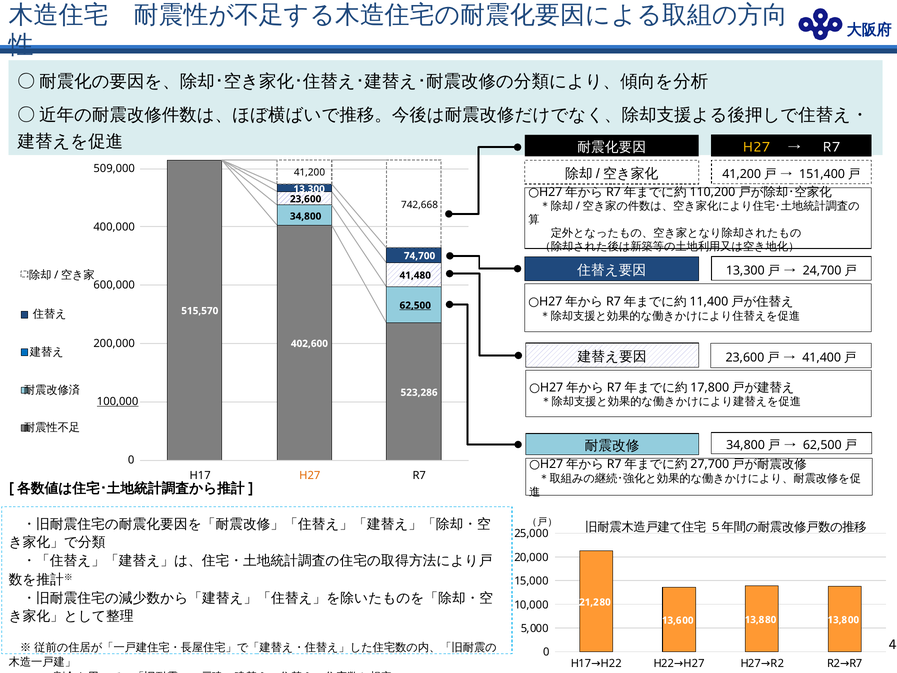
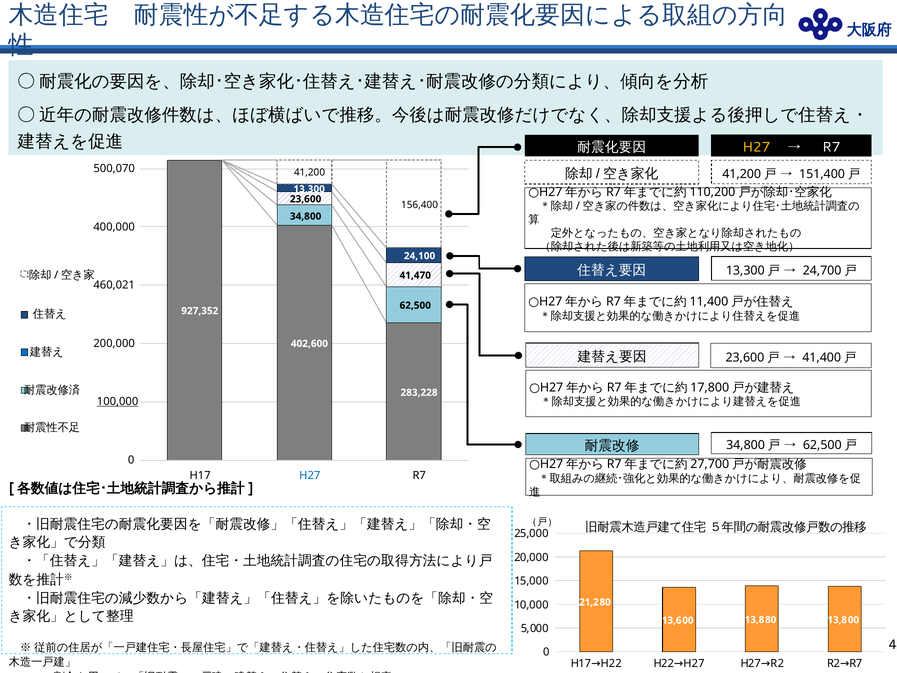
509,000: 509,000 -> 500,070 (114, 169)
742,668: 742,668 -> 156,400 (420, 205)
74,700: 74,700 -> 24,100 (420, 256)
41,480: 41,480 -> 41,470 (415, 275)
600,000: 600,000 -> 460,021 (114, 285)
62,500 underline: present -> none (415, 305)
515,570: 515,570 -> 927,352 (200, 311)
523,286: 523,286 -> 283,228 (419, 392)
H27 colour: orange -> blue (310, 475)
